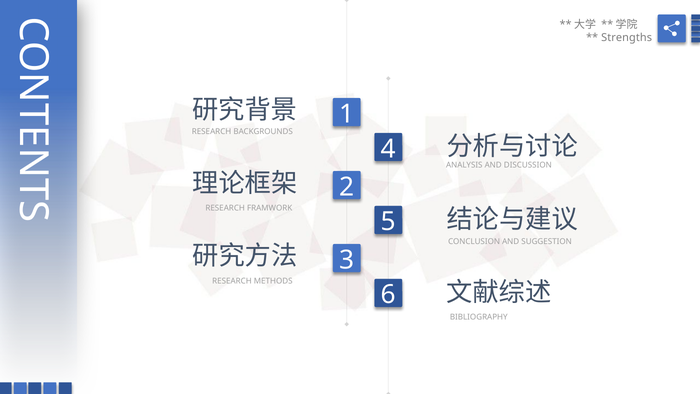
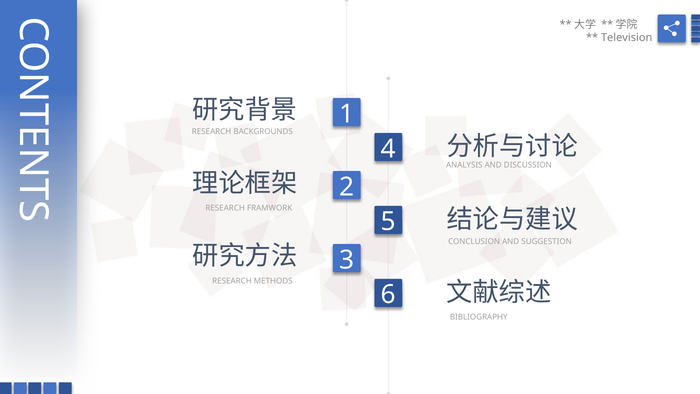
Strengths: Strengths -> Television (627, 38)
